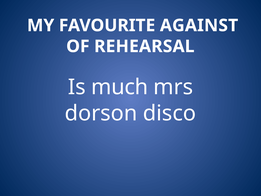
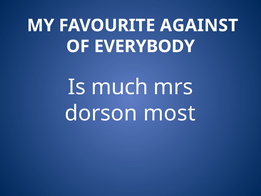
REHEARSAL: REHEARSAL -> EVERYBODY (144, 46)
disco: disco -> most (169, 113)
